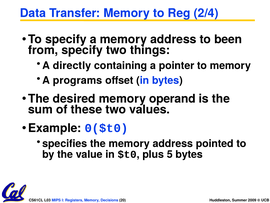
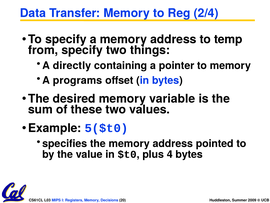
been: been -> temp (228, 39)
operand: operand -> variable (172, 98)
0($t0: 0($t0 -> 5($t0 (106, 128)
5: 5 -> 4 (170, 154)
